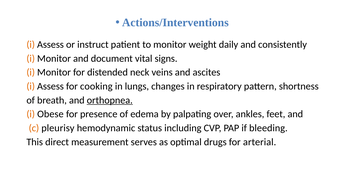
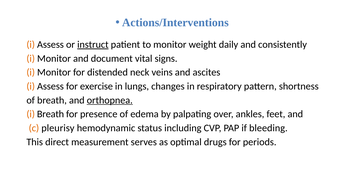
instruct underline: none -> present (93, 45)
cooking: cooking -> exercise (96, 86)
i Obese: Obese -> Breath (51, 114)
arterial: arterial -> periods (260, 142)
